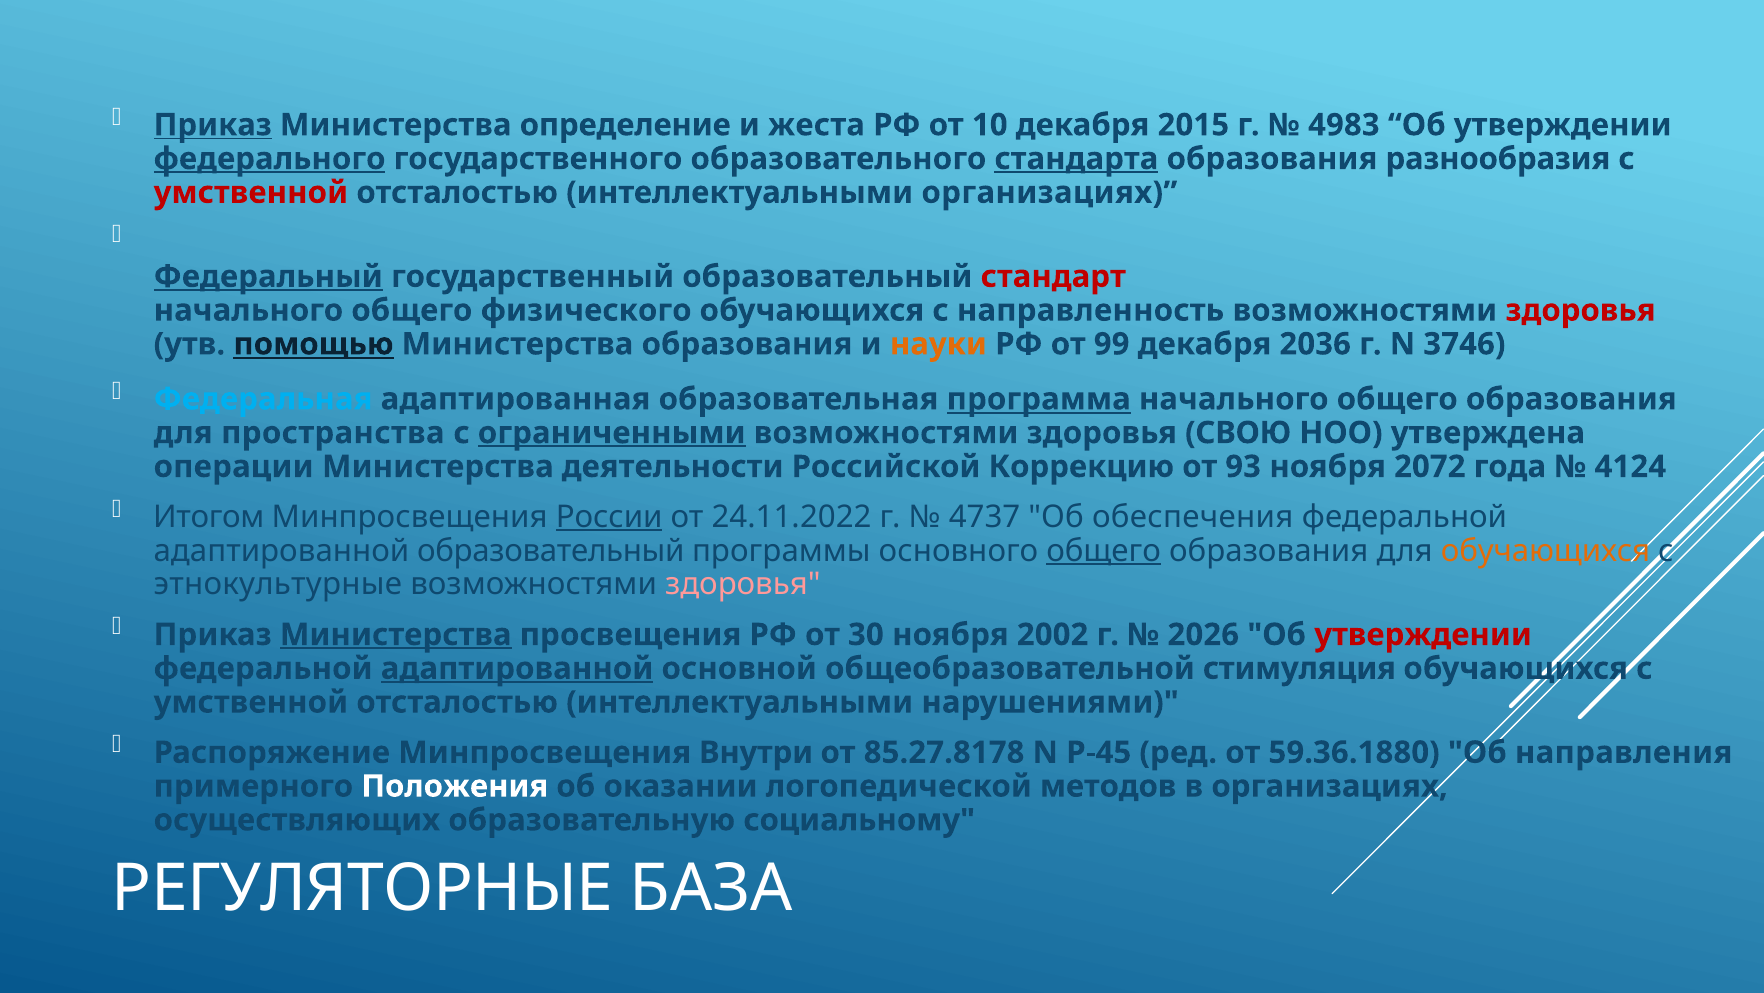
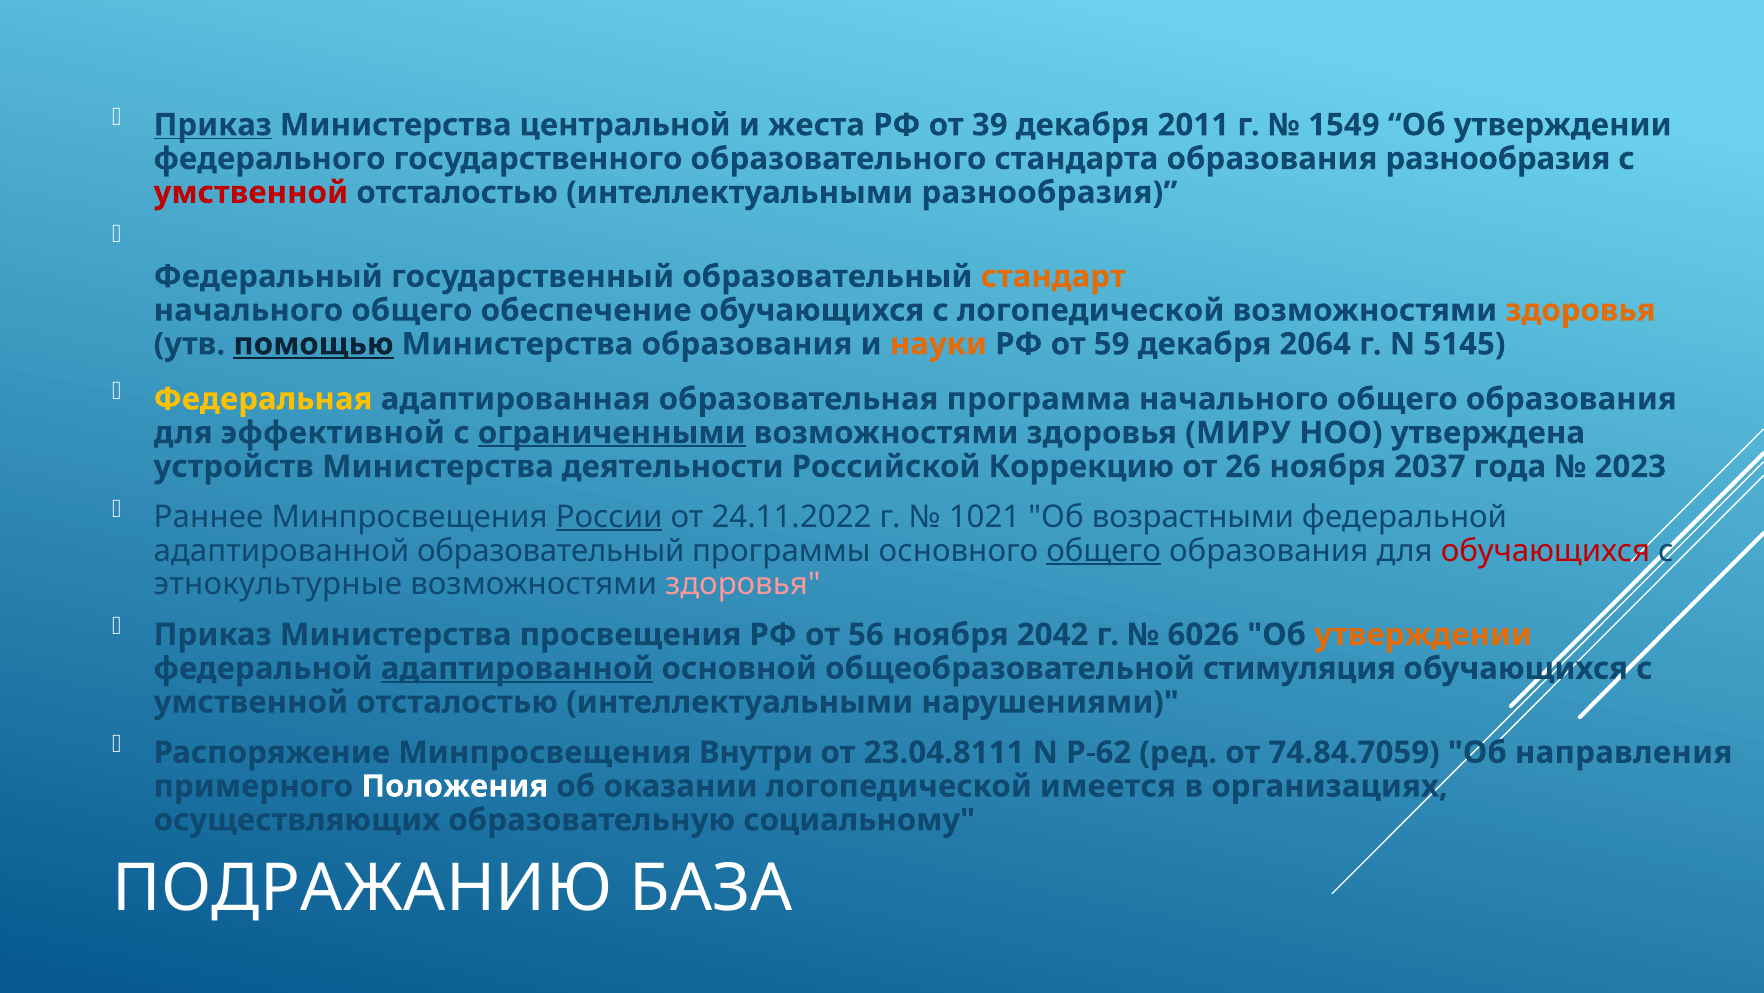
определение: определение -> центральной (625, 125)
10: 10 -> 39 (990, 125)
2015: 2015 -> 2011 (1193, 125)
4983: 4983 -> 1549 (1344, 125)
федерального underline: present -> none (270, 159)
стандарта underline: present -> none (1076, 159)
интеллектуальными организациях: организациях -> разнообразия (1049, 192)
Федеральный underline: present -> none (268, 276)
стандарт colour: red -> orange (1053, 276)
физического: физического -> обеспечение (586, 310)
с направленность: направленность -> логопедической (1091, 310)
здоровья colour: red -> orange (1581, 310)
99: 99 -> 59 (1112, 344)
2036: 2036 -> 2064 (1315, 344)
3746: 3746 -> 5145 (1464, 344)
Федеральная colour: light blue -> yellow (263, 399)
программа underline: present -> none (1039, 399)
пространства: пространства -> эффективной (333, 433)
СВОЮ: СВОЮ -> МИРУ (1238, 433)
операции: операции -> устройств (234, 466)
93: 93 -> 26 (1243, 466)
2072: 2072 -> 2037 (1430, 466)
4124: 4124 -> 2023 (1630, 466)
Итогом: Итогом -> Раннее (209, 517)
4737: 4737 -> 1021 (985, 517)
обеспечения: обеспечения -> возрастными (1193, 517)
обучающихся colour: orange -> red (1546, 550)
Министерства underline: present -> none (396, 634)
30: 30 -> 56 (866, 634)
2002: 2002 -> 2042 (1053, 634)
2026: 2026 -> 6026 (1203, 634)
утверждении colour: red -> orange (1423, 634)
85.27.8178: 85.27.8178 -> 23.04.8111 (944, 752)
Р-45: Р-45 -> Р-62 (1099, 752)
59.36.1880: 59.36.1880 -> 74.84.7059 (1354, 752)
методов: методов -> имеется (1108, 786)
РЕГУЛЯТОРНЫЕ: РЕГУЛЯТОРНЫЕ -> ПОДРАЖАНИЮ (362, 888)
